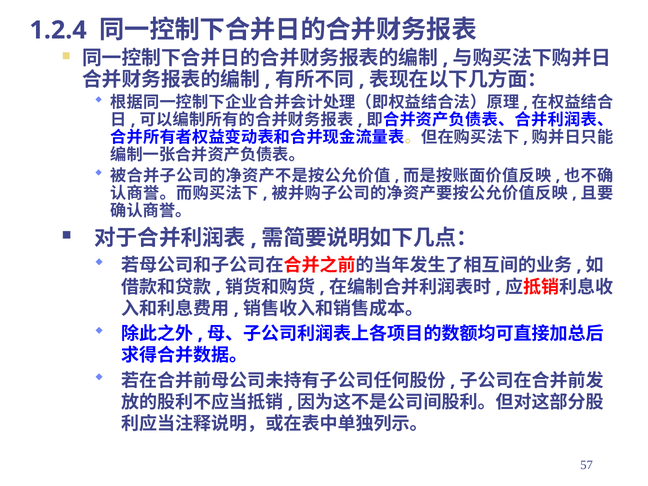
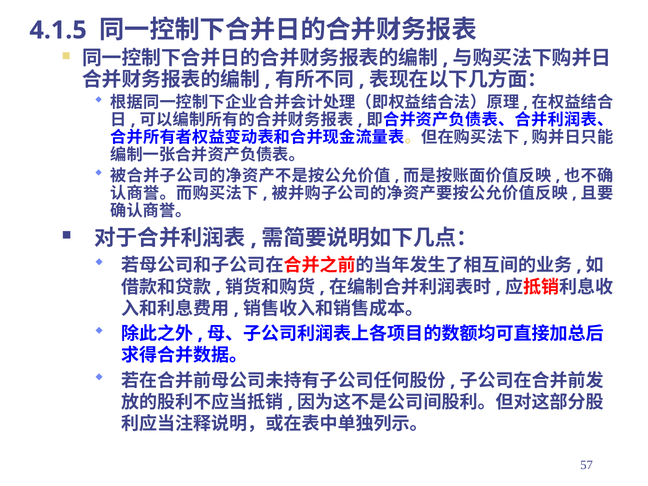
1.2.4: 1.2.4 -> 4.1.5 (58, 30)
